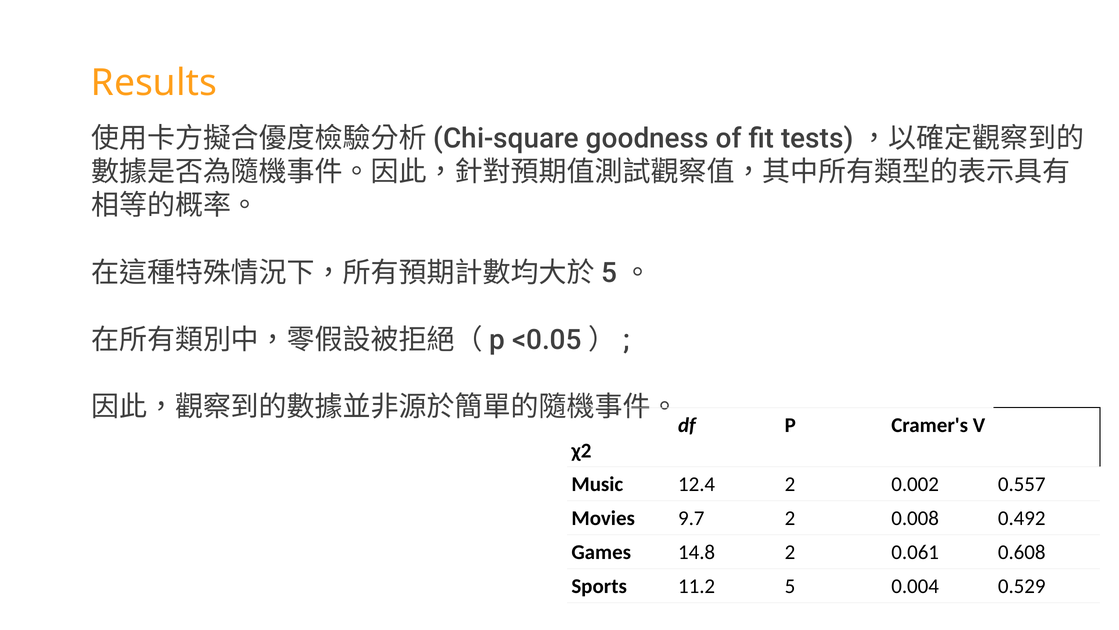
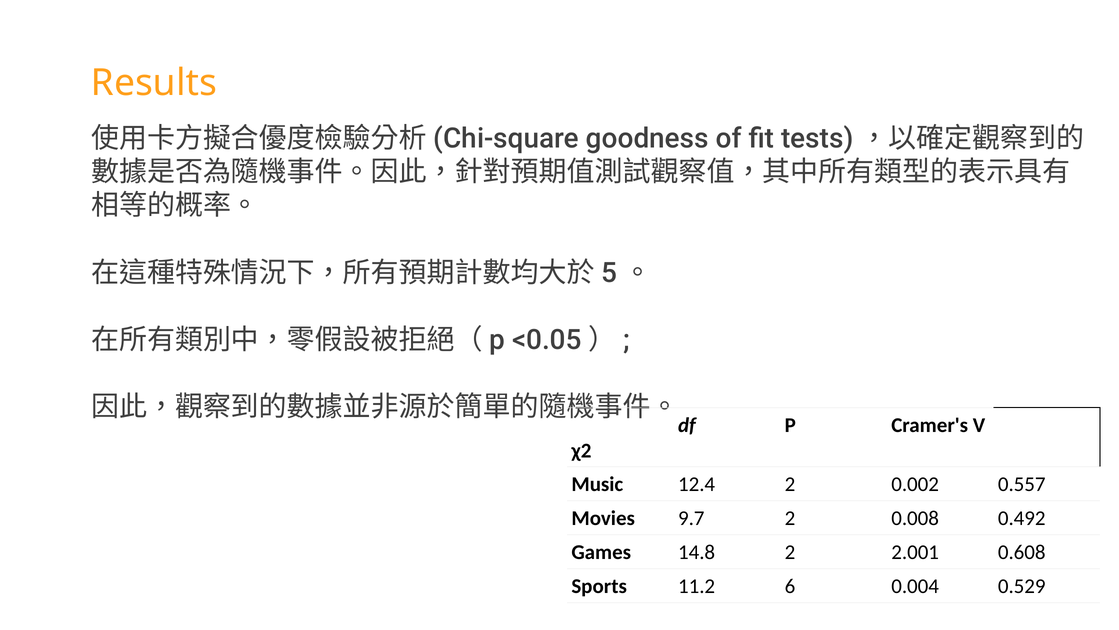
0.061: 0.061 -> 2.001 (915, 552)
5: 5 -> 6 (790, 586)
